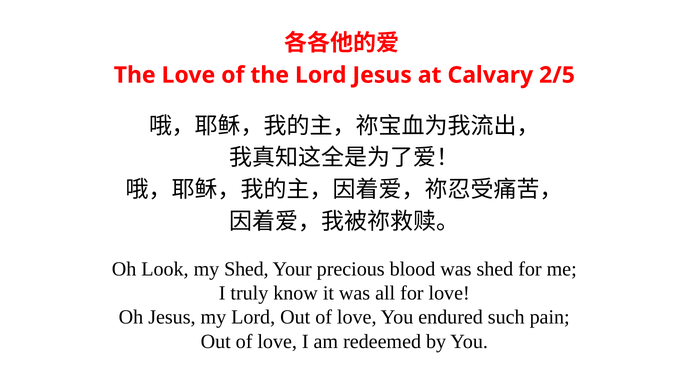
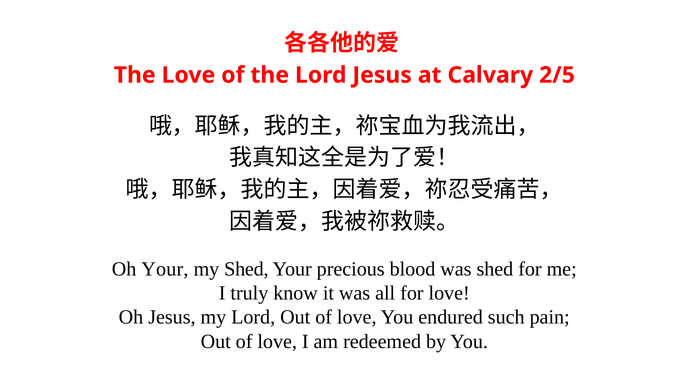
Oh Look: Look -> Your (165, 269)
